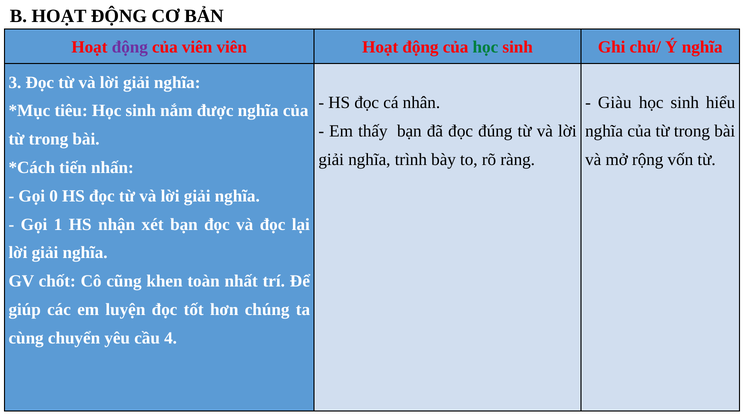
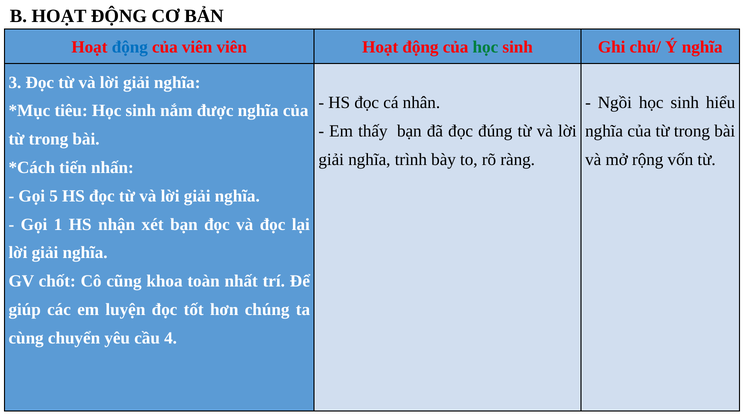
động colour: purple -> blue (130, 47)
Giàu: Giàu -> Ngồi (615, 103)
0: 0 -> 5 (54, 196)
khen: khen -> khoa (165, 281)
